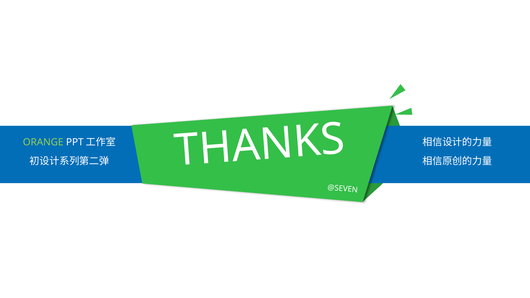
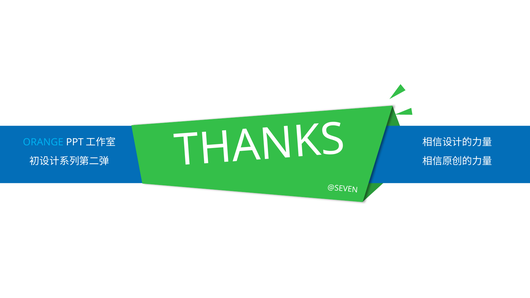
ORANGE colour: light green -> light blue (43, 142)
